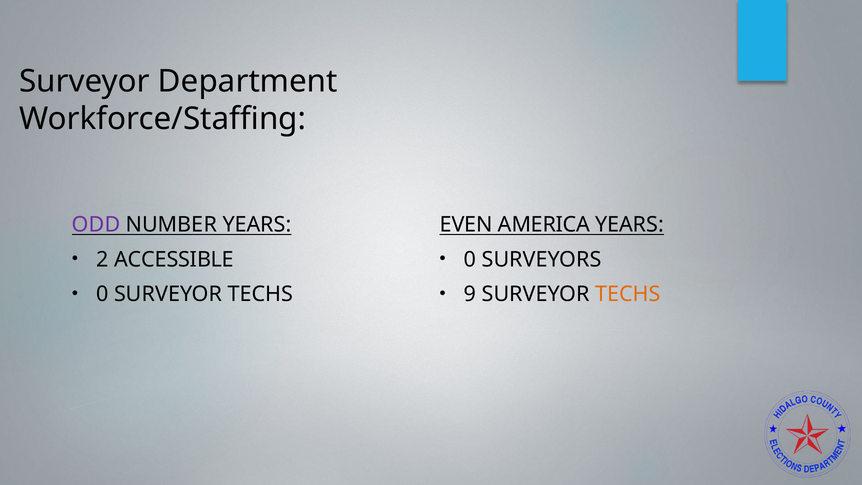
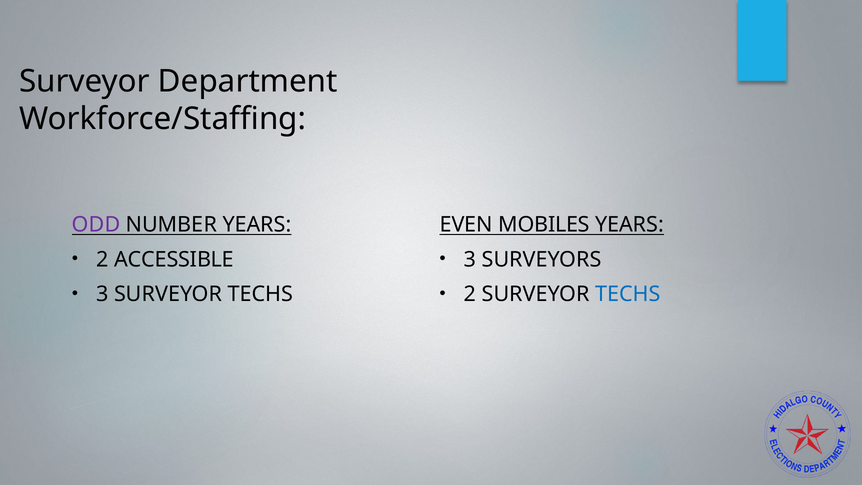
AMERICA: AMERICA -> MOBILES (544, 225)
0: 0 -> 3 (470, 259)
0: 0 -> 3 (102, 294)
9: 9 -> 2 (470, 294)
TECHS colour: orange -> blue (628, 294)
